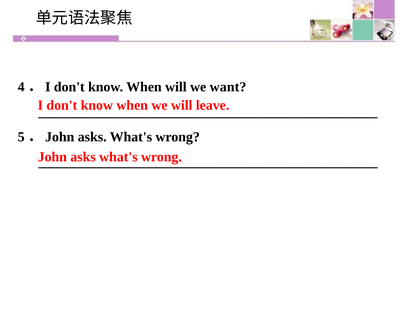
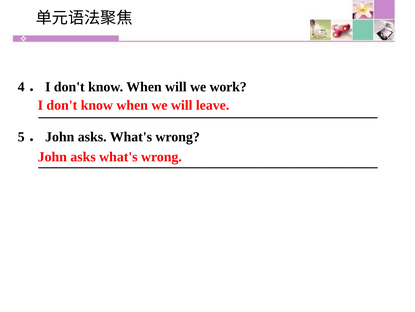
want: want -> work (228, 87)
